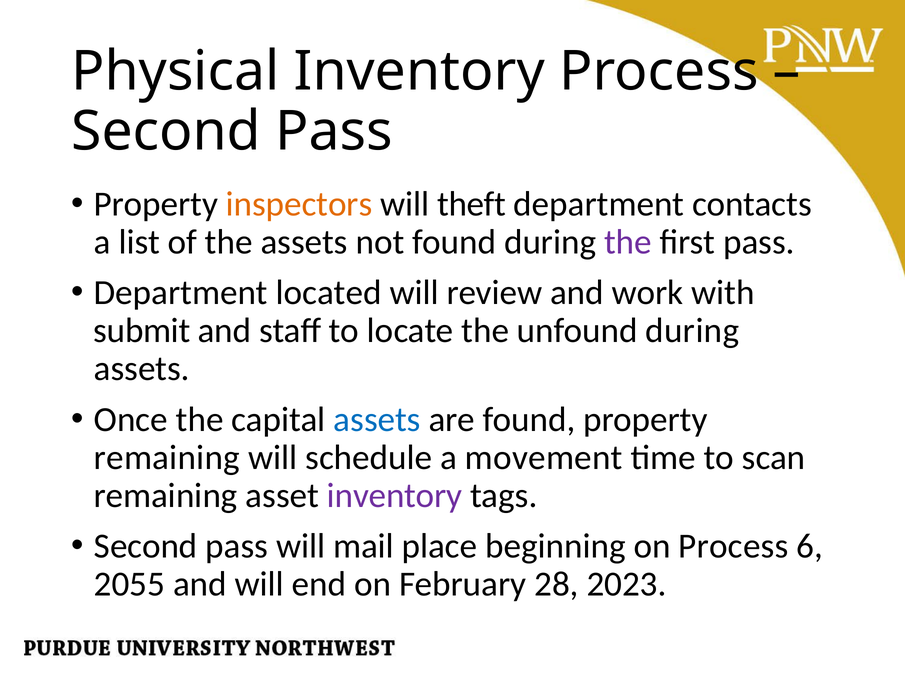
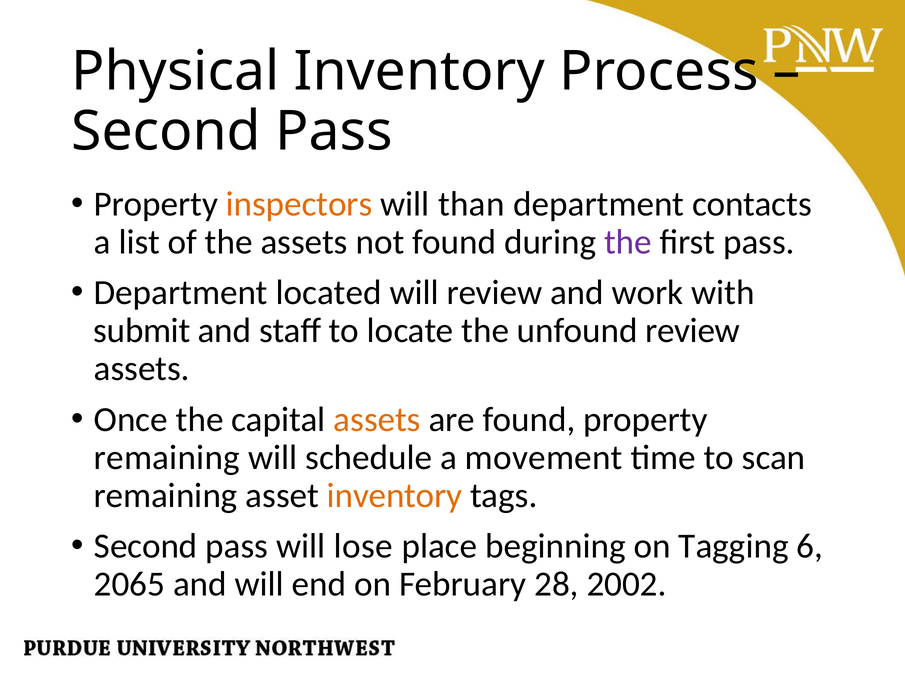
theft: theft -> than (471, 204)
unfound during: during -> review (693, 331)
assets colour: blue -> orange (377, 419)
inventory colour: purple -> orange (395, 495)
mail: mail -> lose (363, 546)
on Process: Process -> Tagging (734, 546)
2055: 2055 -> 2065 (129, 584)
2023: 2023 -> 2002 (627, 584)
